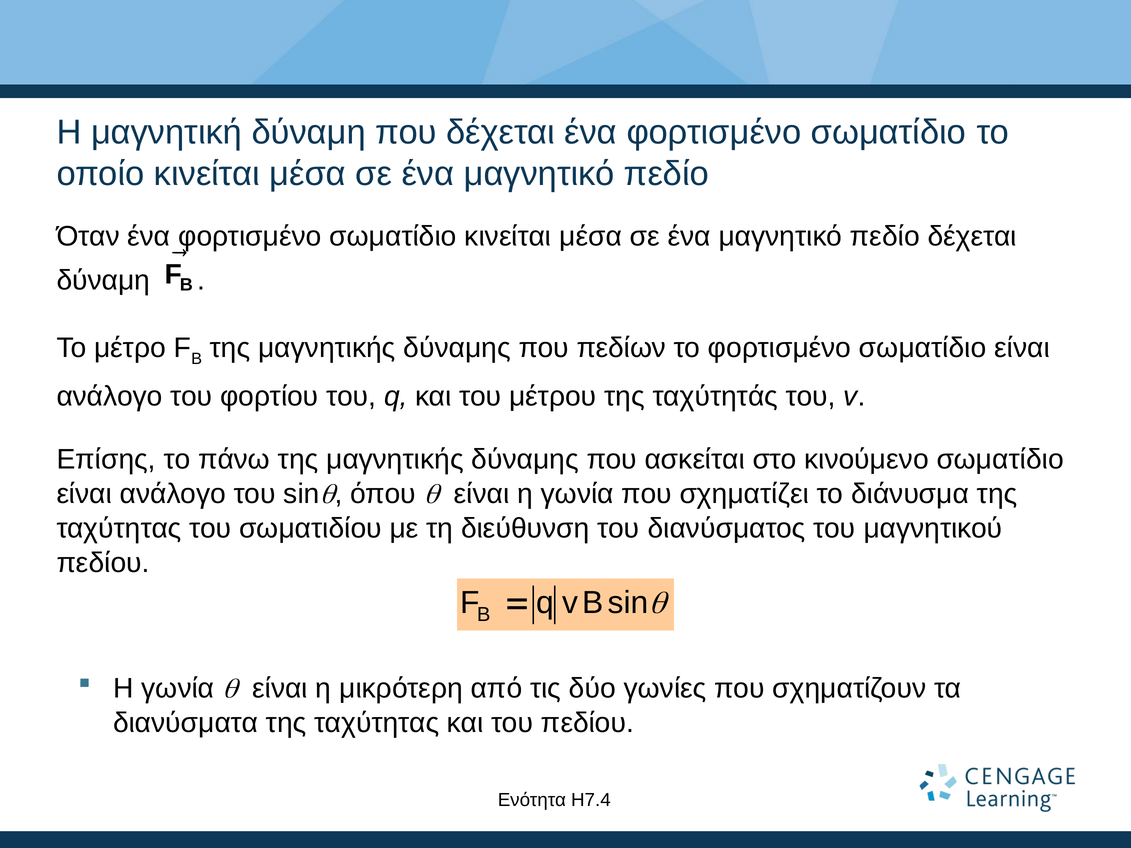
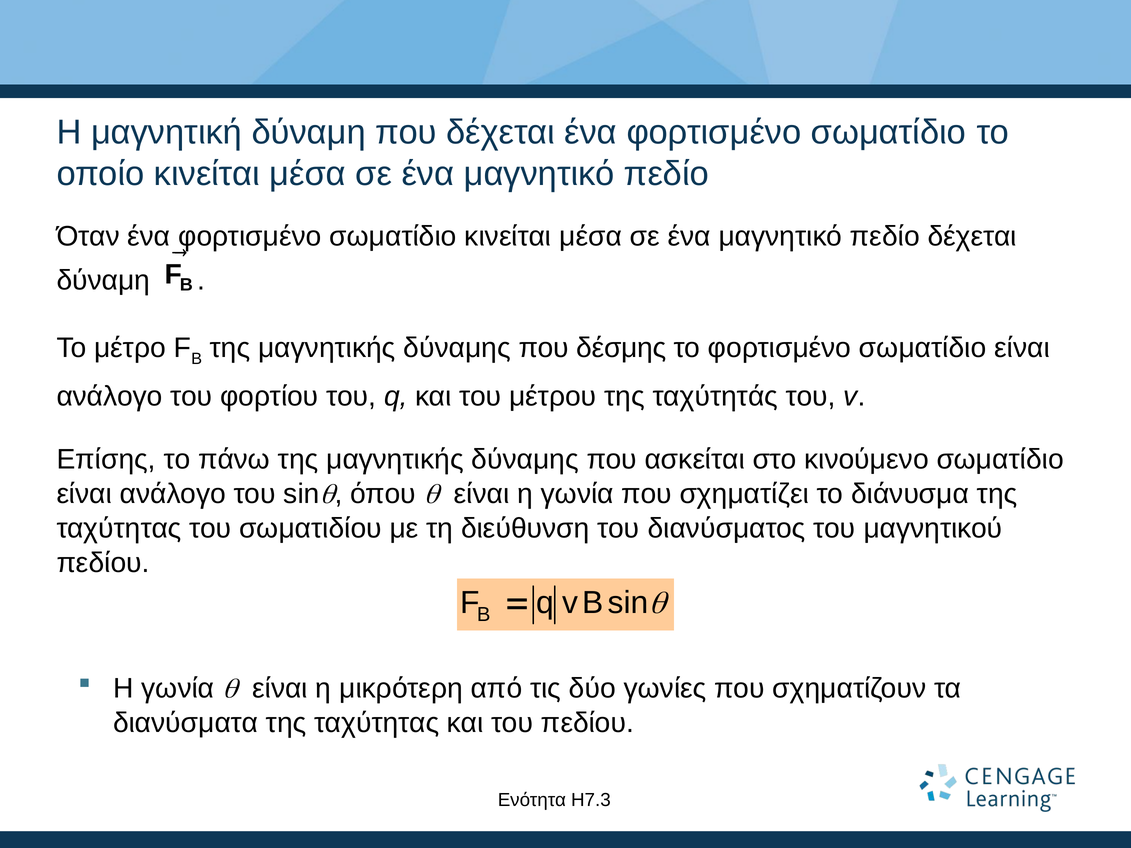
πεδίων: πεδίων -> δέσμης (621, 348)
Η7.4: Η7.4 -> Η7.3 (591, 800)
